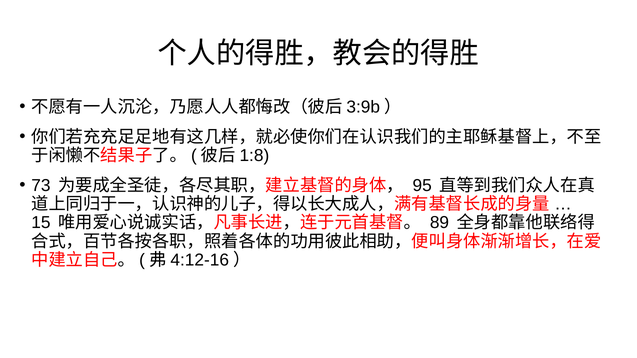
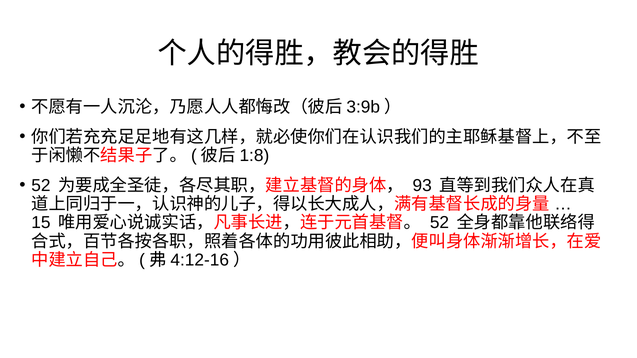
73: 73 -> 52 (41, 186)
95: 95 -> 93 (422, 186)
89: 89 -> 52 (439, 223)
